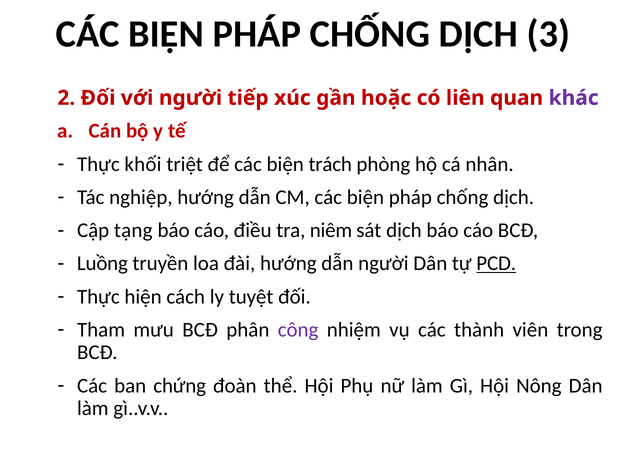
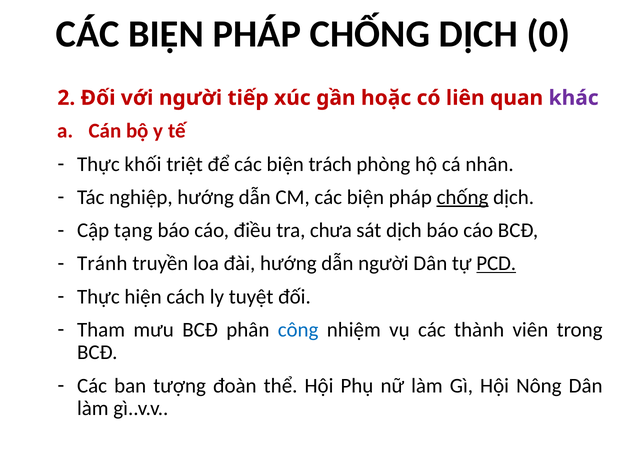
3: 3 -> 0 (548, 34)
chống underline: none -> present (463, 197)
niêm: niêm -> chưa (331, 230)
Luồng: Luồng -> Tránh (102, 263)
công colour: purple -> blue (298, 330)
chứng: chứng -> tượng (180, 385)
